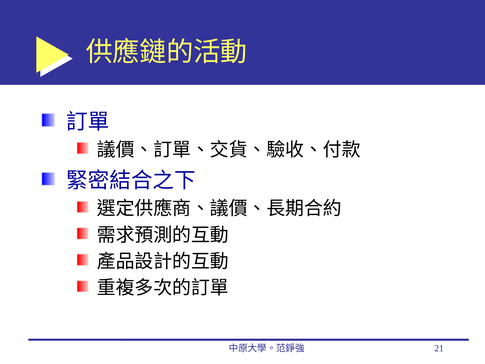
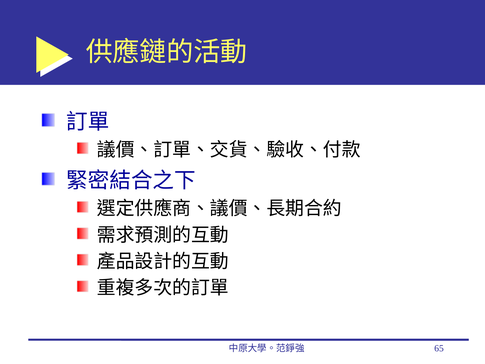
21: 21 -> 65 (439, 348)
